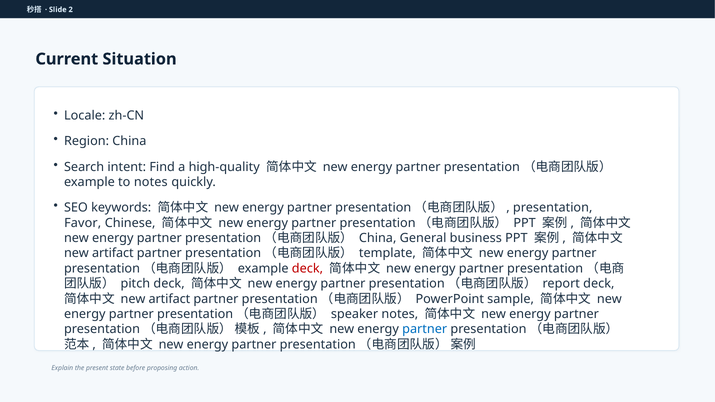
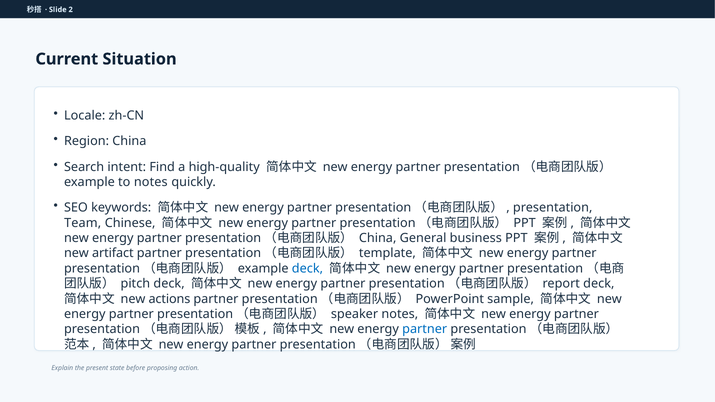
Favor: Favor -> Team (83, 223)
deck colour: red -> blue (307, 269)
artifact: artifact -> actions (169, 299)
